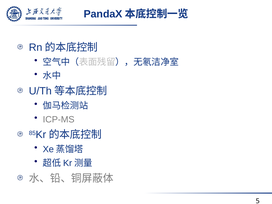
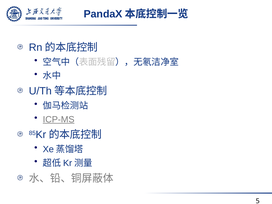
ICP-MS underline: none -> present (59, 119)
